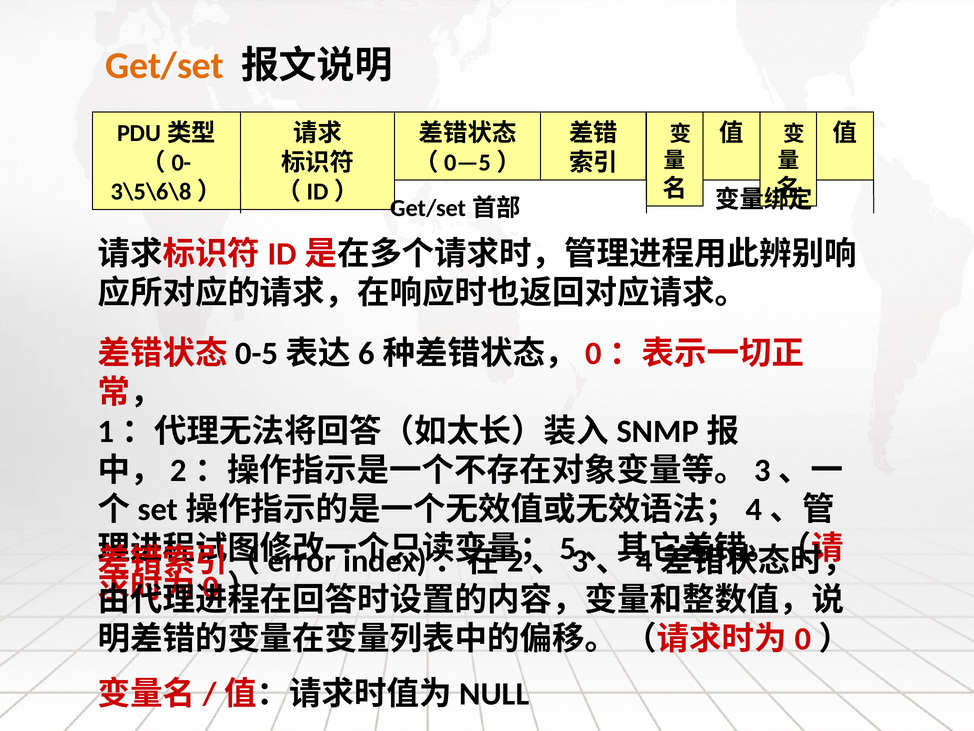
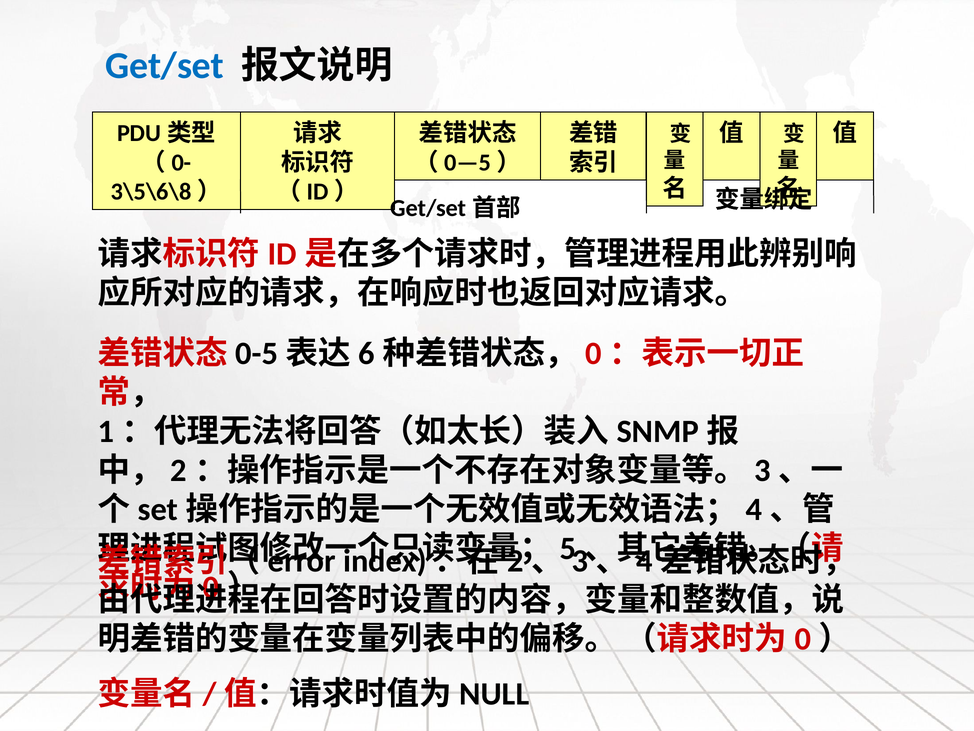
Get/set colour: orange -> blue (165, 66)
